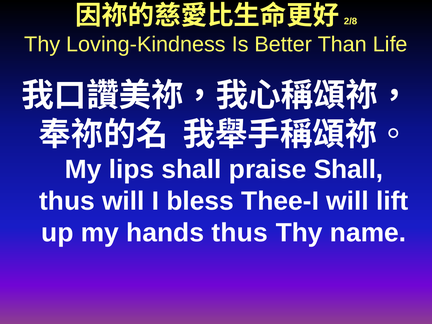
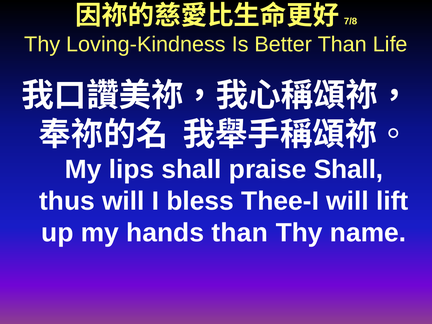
2/8: 2/8 -> 7/8 (350, 21)
hands thus: thus -> than (240, 233)
